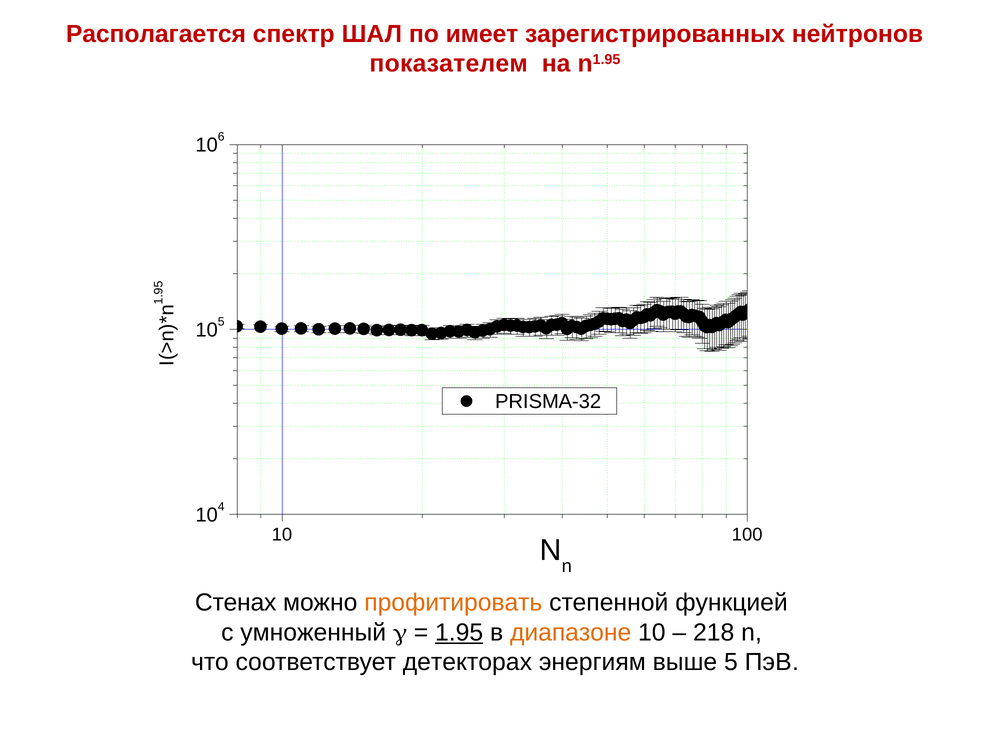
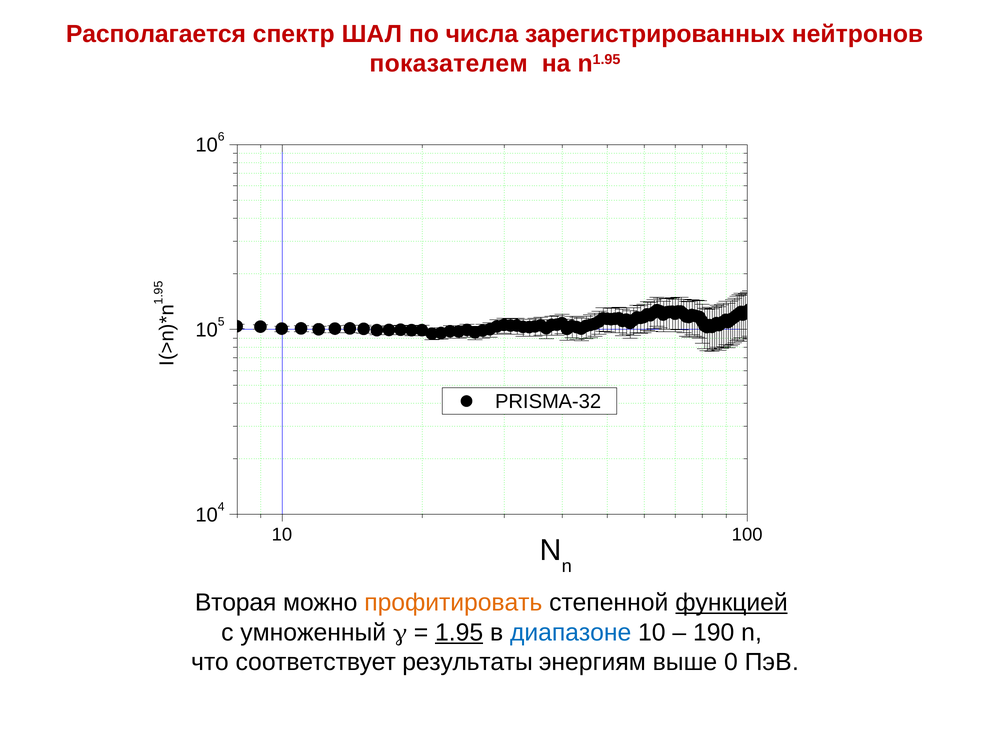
имеет: имеет -> числа (482, 34)
Стенах: Стенах -> Вторая (236, 603)
функцией underline: none -> present (731, 603)
диапазоне colour: orange -> blue (571, 633)
218: 218 -> 190 (714, 633)
детекторах: детекторах -> результаты (468, 663)
выше 5: 5 -> 0 (731, 663)
